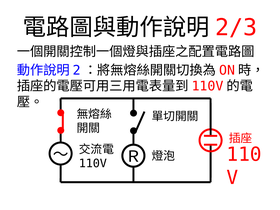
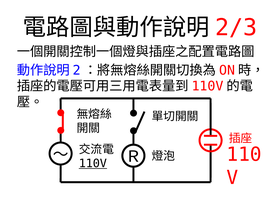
110V underline: none -> present (93, 164)
